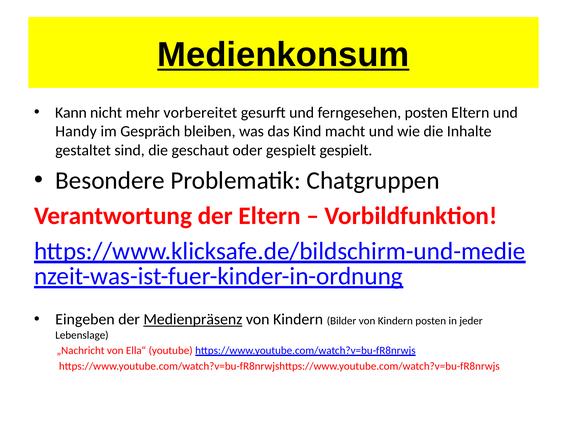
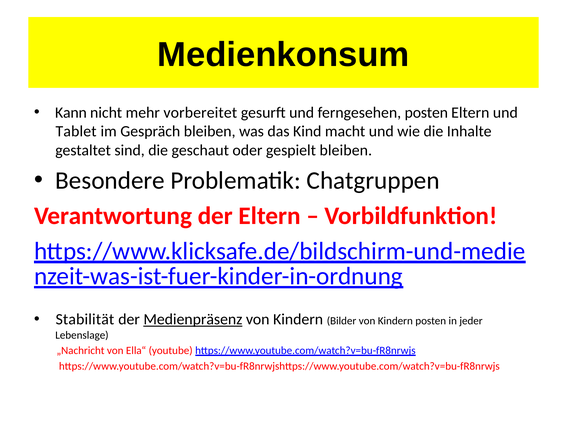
Medienkonsum underline: present -> none (283, 55)
Handy: Handy -> Tablet (76, 132)
gespielt gespielt: gespielt -> bleiben (346, 150)
Eingeben: Eingeben -> Stabilität (85, 320)
